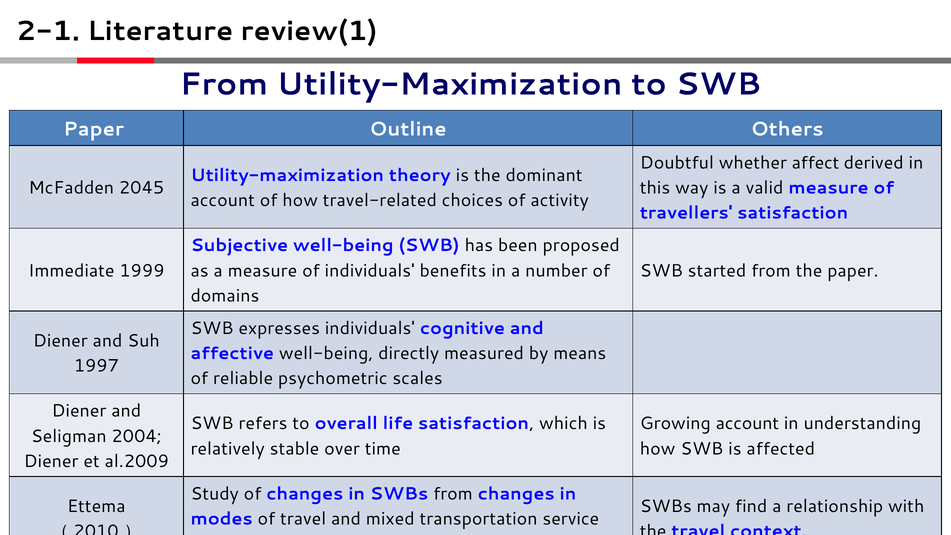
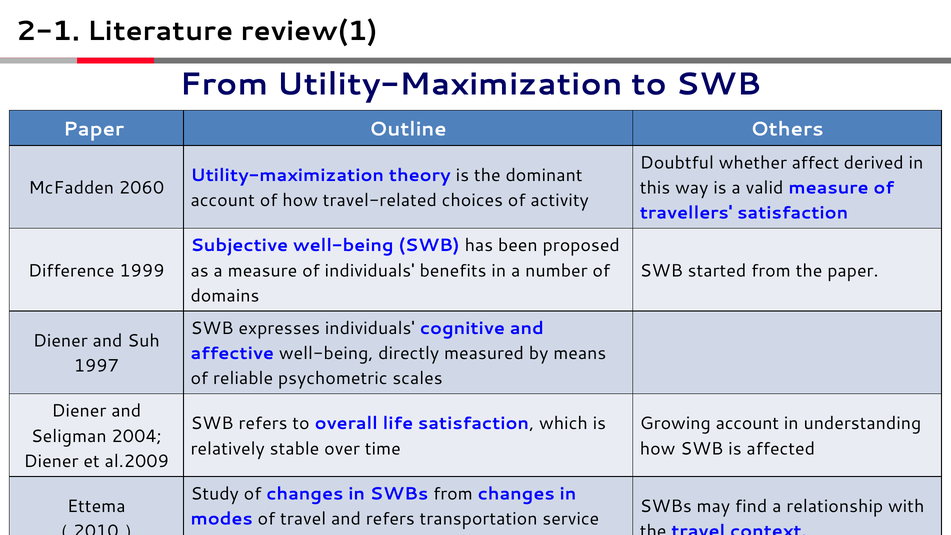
2045: 2045 -> 2060 (142, 188)
Immediate: Immediate -> Difference (71, 271)
and mixed: mixed -> refers (390, 519)
